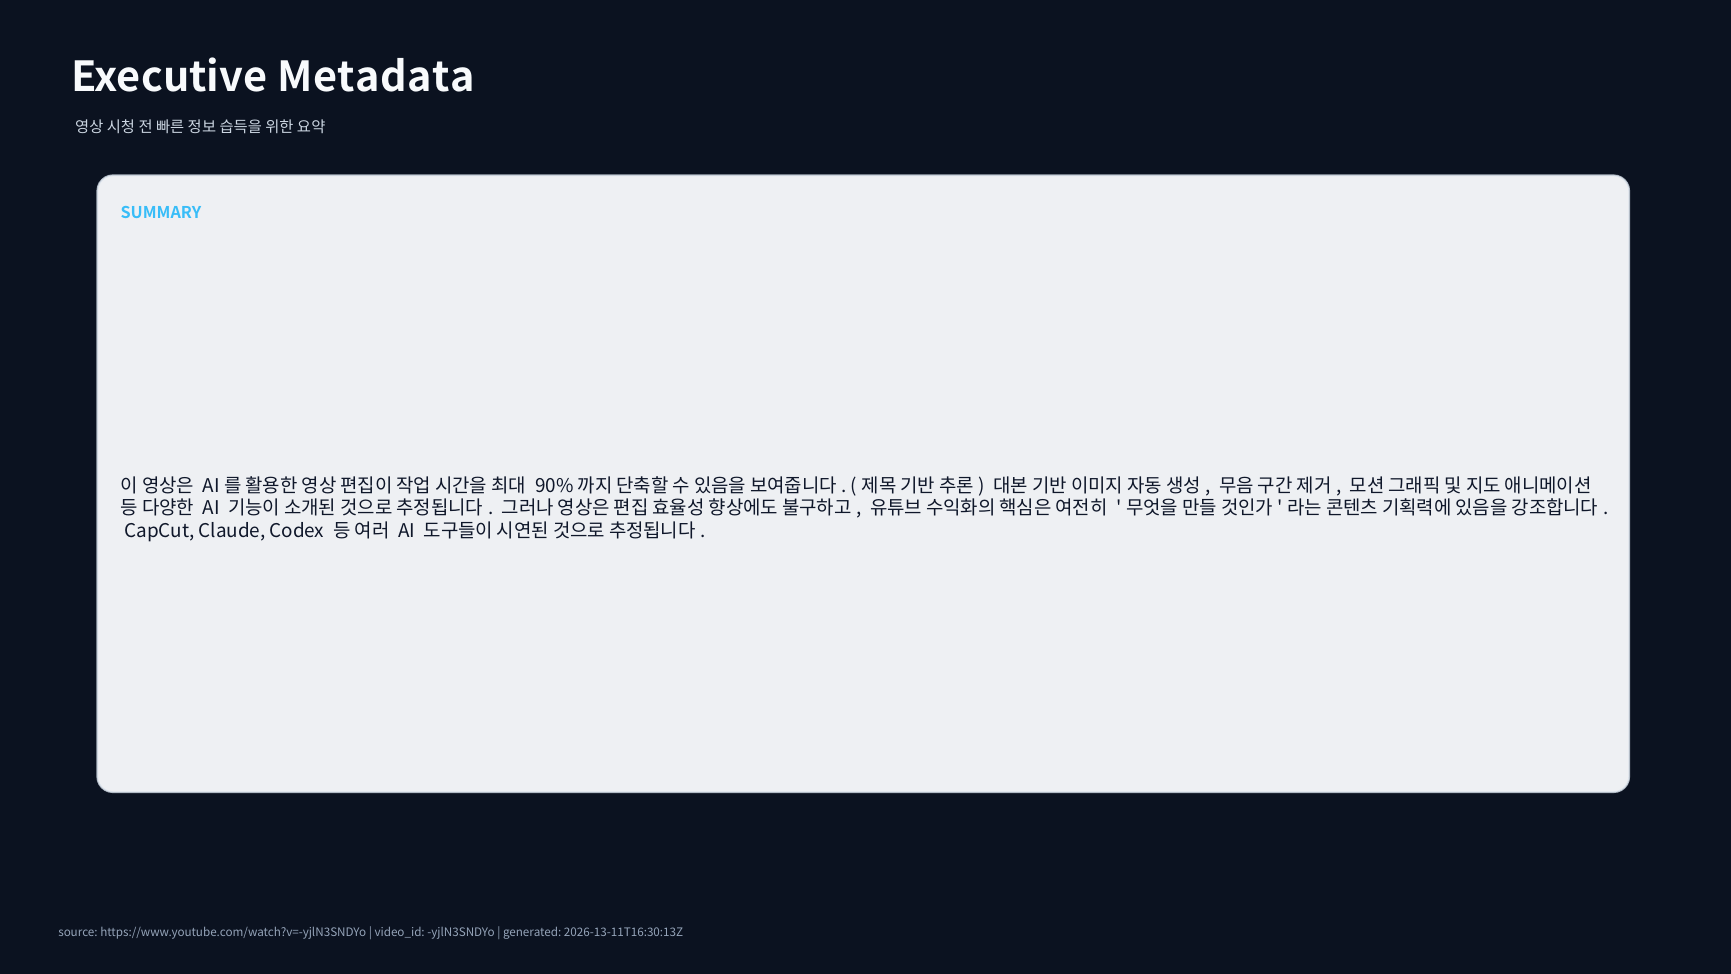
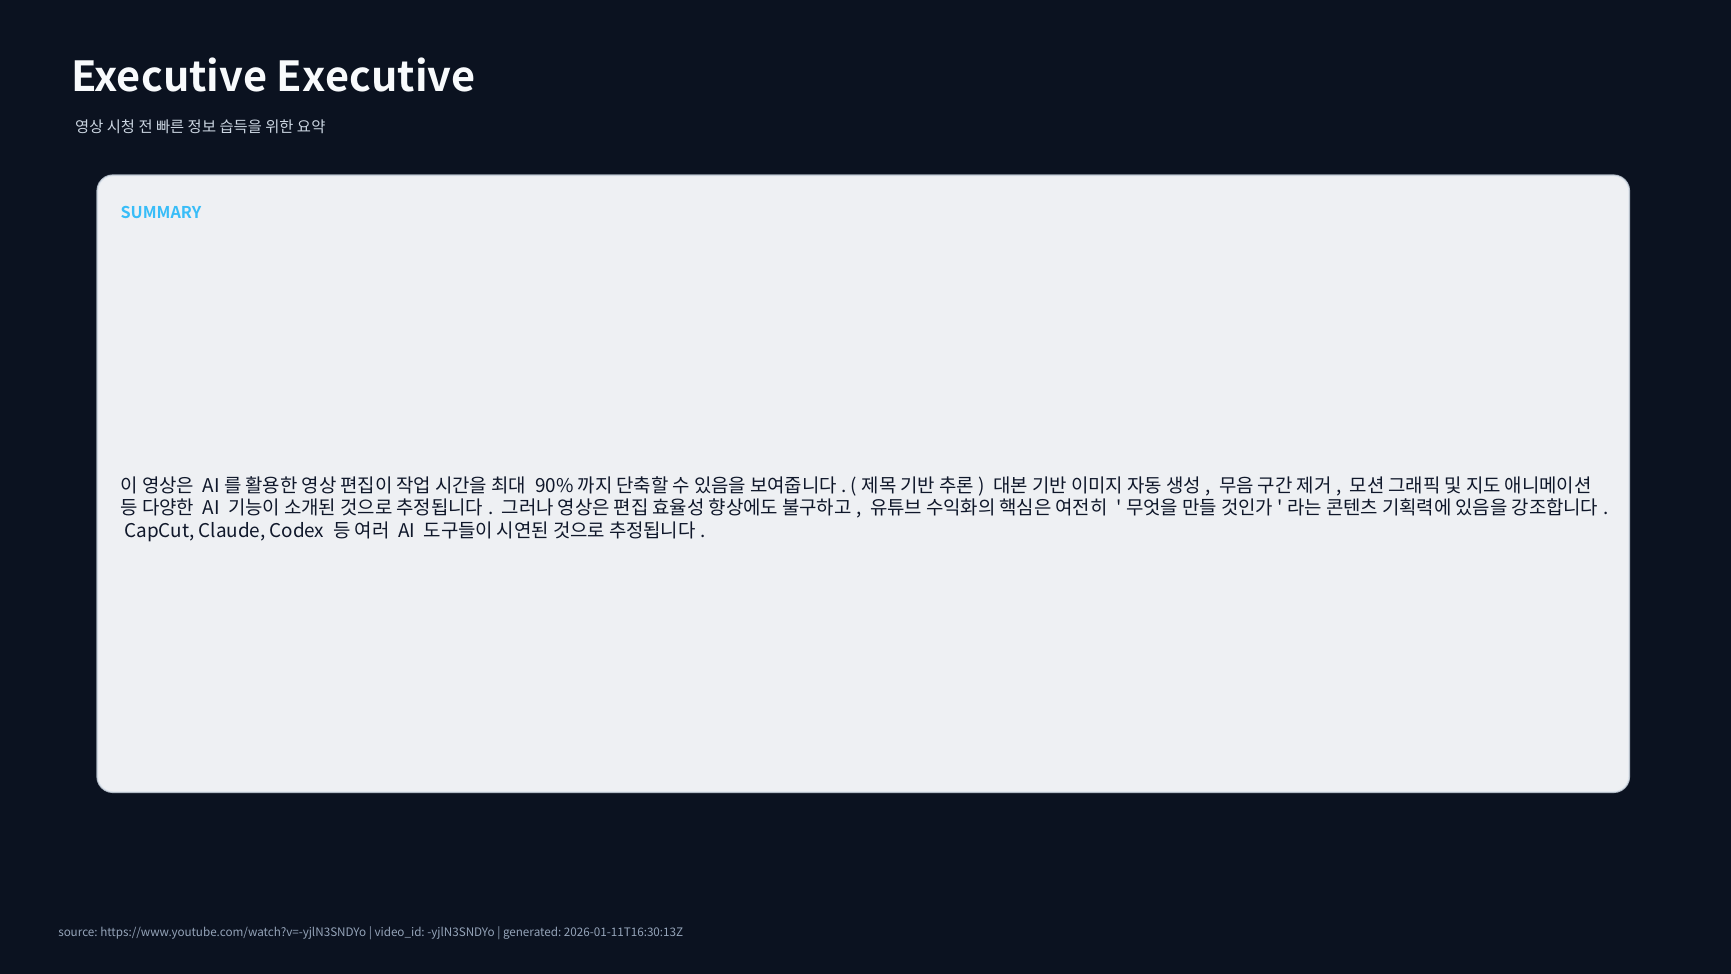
Executive Metadata: Metadata -> Executive (376, 78)
2026-13-11T16:30:13Z: 2026-13-11T16:30:13Z -> 2026-01-11T16:30:13Z (624, 932)
